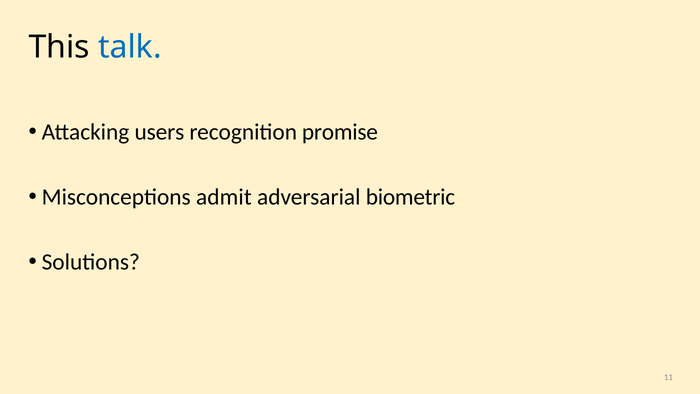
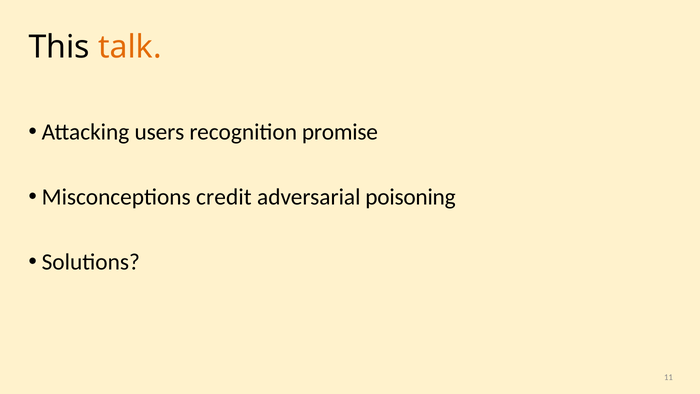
talk colour: blue -> orange (130, 47)
admit: admit -> credit (224, 197)
biometric: biometric -> poisoning (410, 197)
